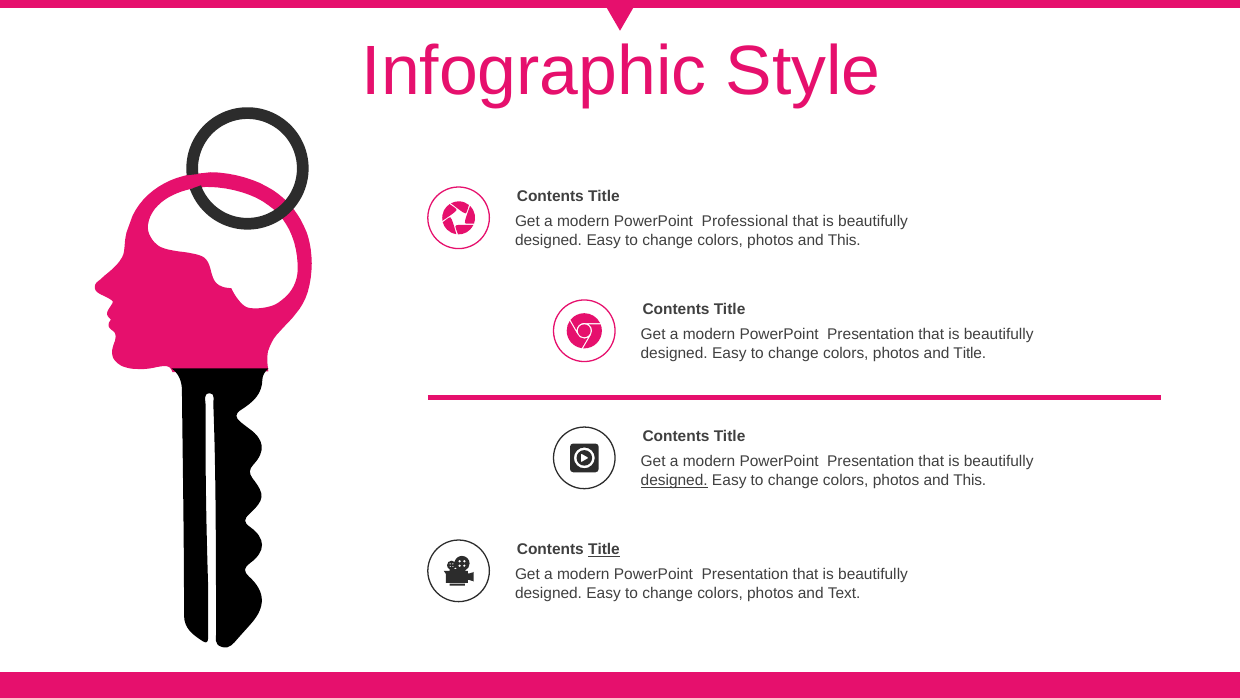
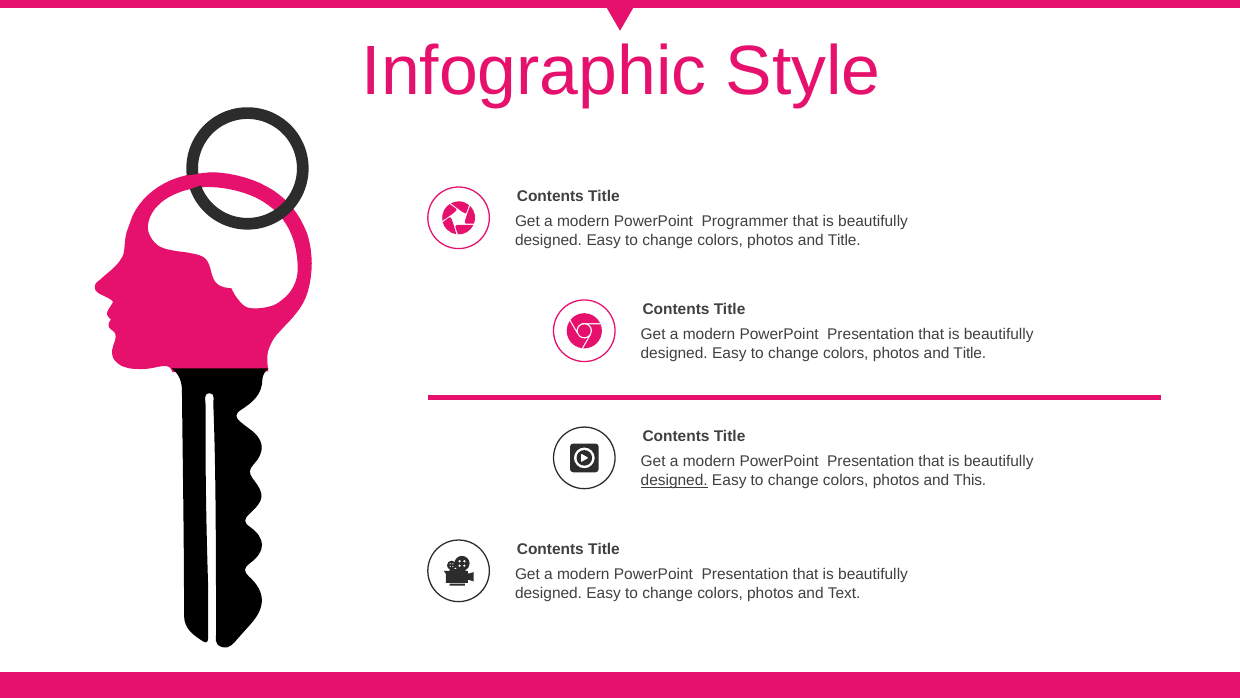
Professional: Professional -> Programmer (745, 222)
This: This -> Title (844, 240)
Title underline: present -> none (604, 549)
